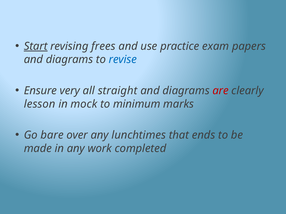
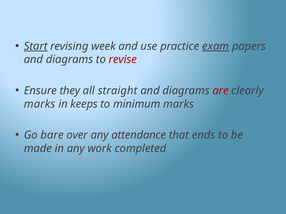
frees: frees -> week (104, 46)
exam underline: none -> present (216, 46)
revise colour: blue -> red (123, 60)
very: very -> they (70, 91)
lesson: lesson -> marks (40, 104)
mock: mock -> keeps (84, 104)
lunchtimes: lunchtimes -> attendance (139, 135)
